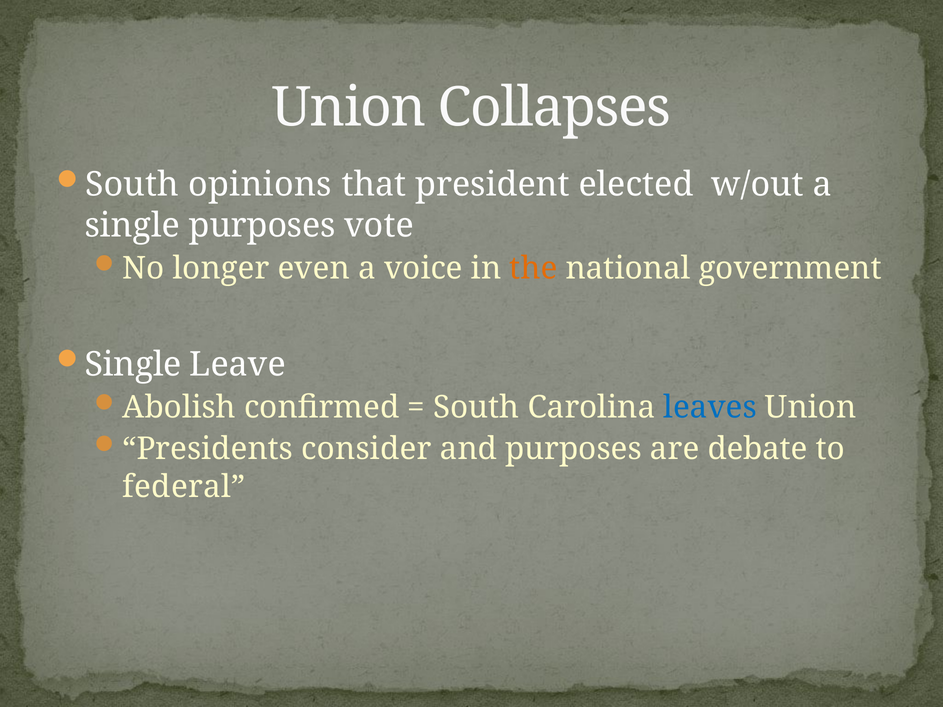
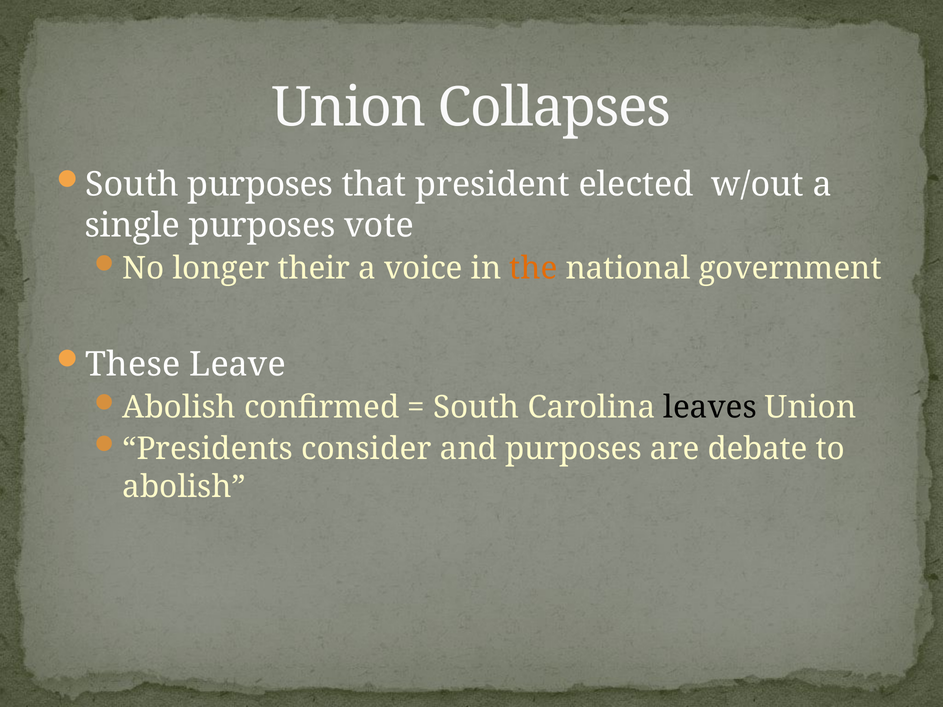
South opinions: opinions -> purposes (260, 185)
even: even -> their (314, 268)
Single: Single -> These (133, 365)
leaves colour: blue -> black (710, 408)
federal: federal -> abolish (184, 487)
